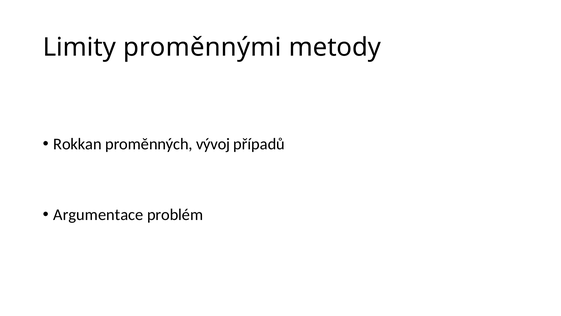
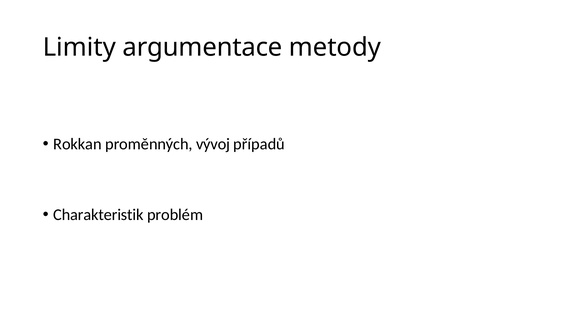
proměnnými: proměnnými -> argumentace (202, 47)
Argumentace: Argumentace -> Charakteristik (98, 214)
